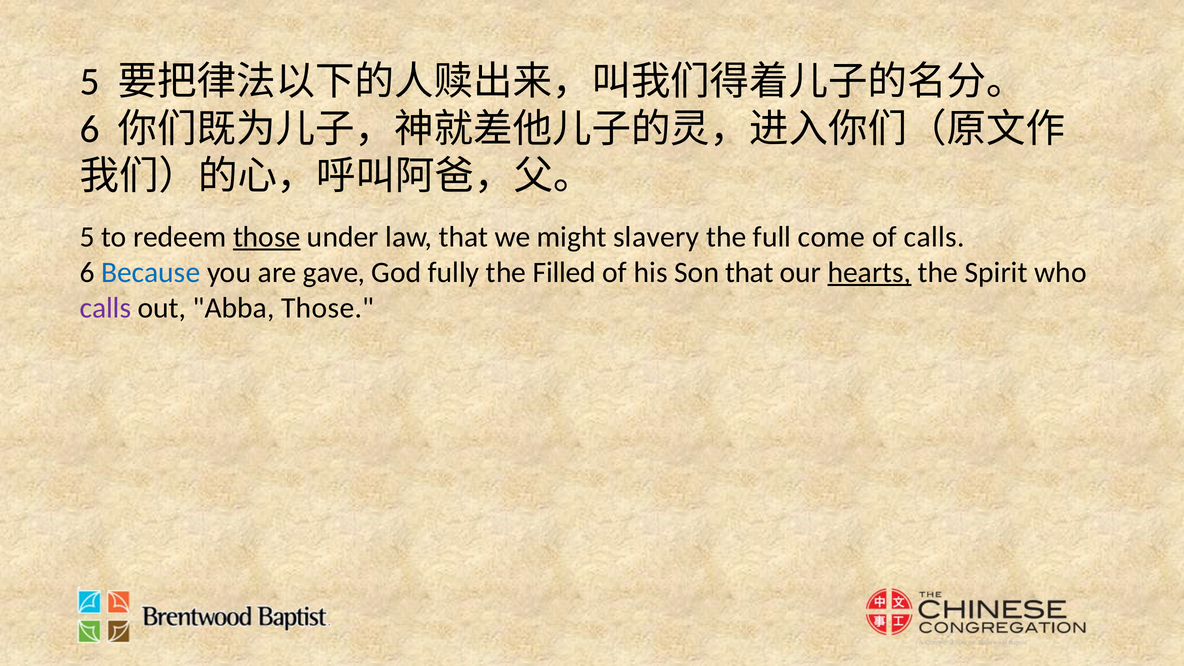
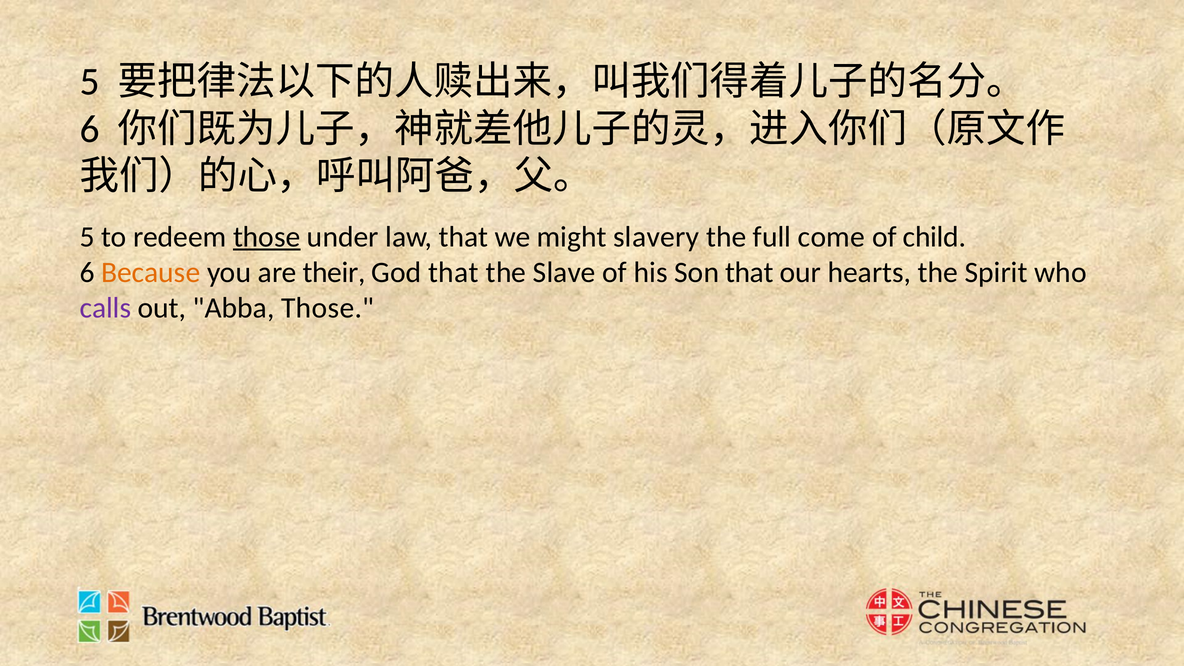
of calls: calls -> child (934, 237)
Because colour: blue -> orange (151, 272)
gave: gave -> their (334, 272)
God fully: fully -> that (453, 272)
Filled: Filled -> Slave (564, 272)
hearts underline: present -> none (870, 272)
